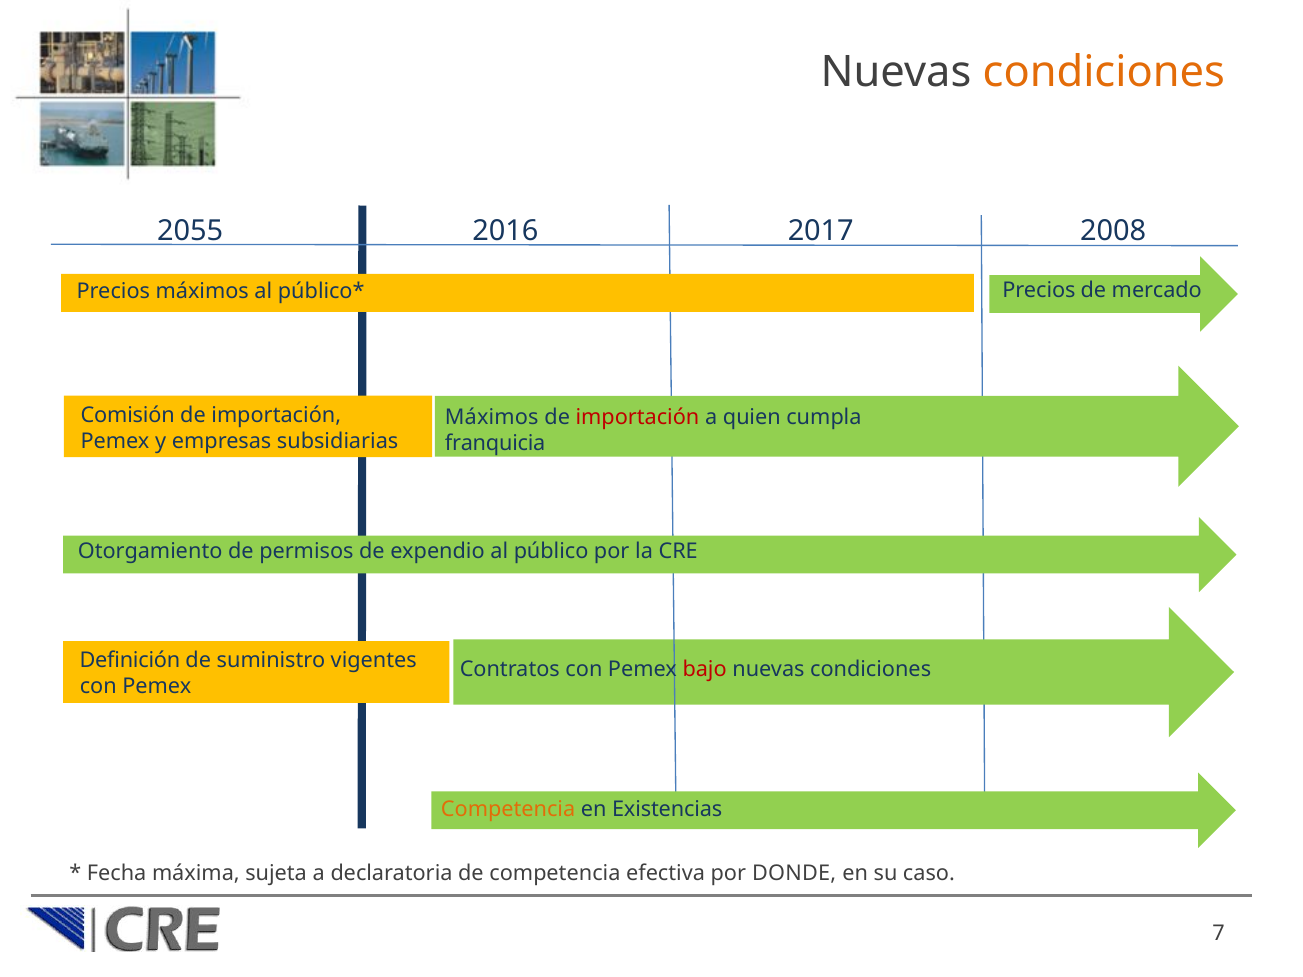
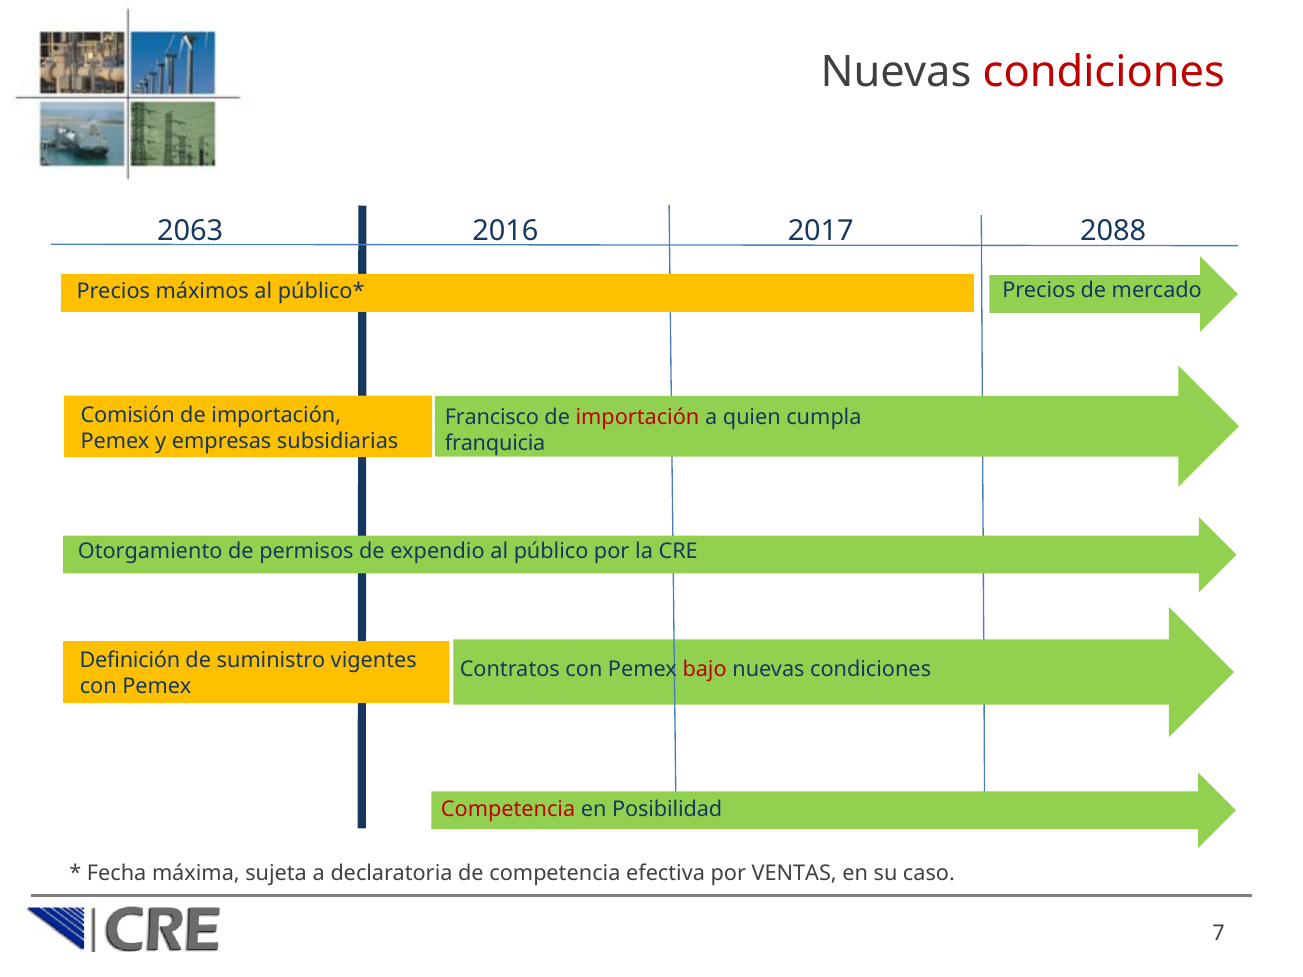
condiciones colour: orange -> red (1104, 72)
2055: 2055 -> 2063 (190, 231)
2008: 2008 -> 2088 (1113, 231)
Máximos: Máximos -> Francisco (492, 417)
Competencia colour: orange -> red (508, 810)
Existencias: Existencias -> Posibilidad (667, 810)
DONDE: DONDE -> VENTAS (794, 874)
